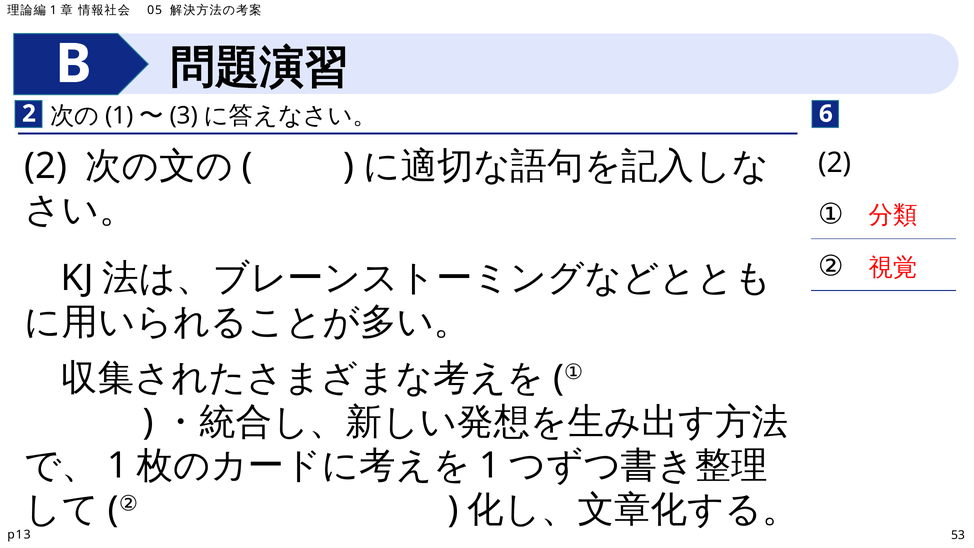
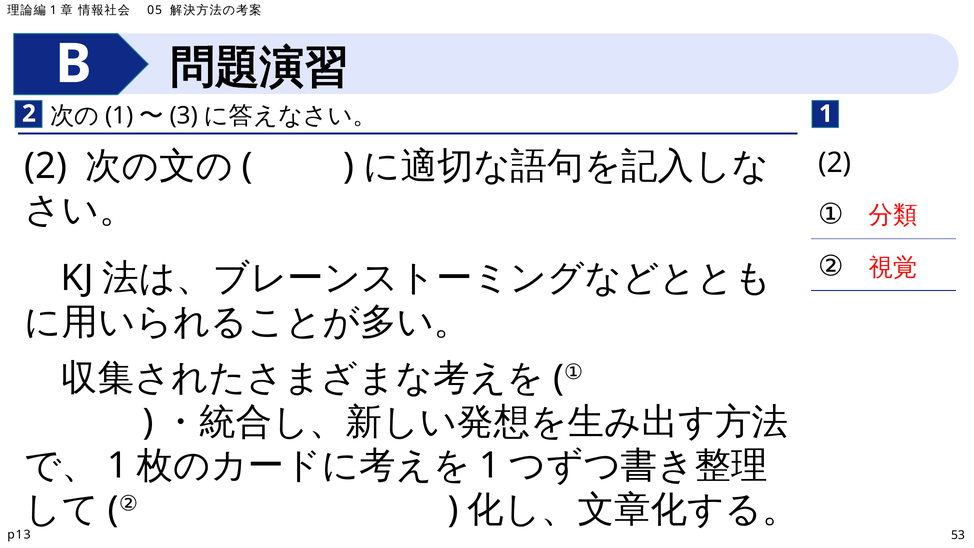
2 6: 6 -> 1 (826, 114)
